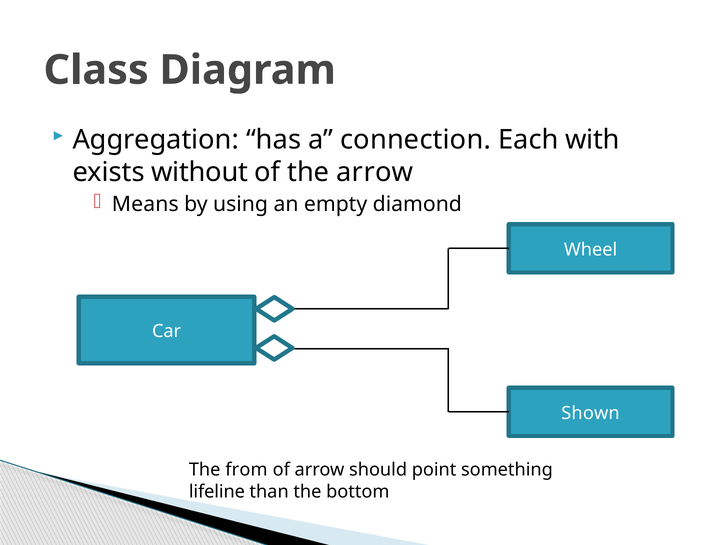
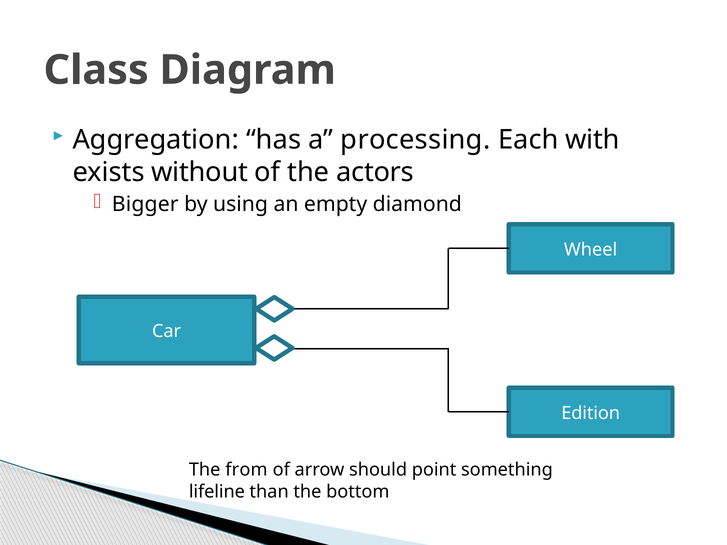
connection: connection -> processing (415, 140)
the arrow: arrow -> actors (375, 172)
Means: Means -> Bigger (145, 205)
Shown: Shown -> Edition (591, 413)
